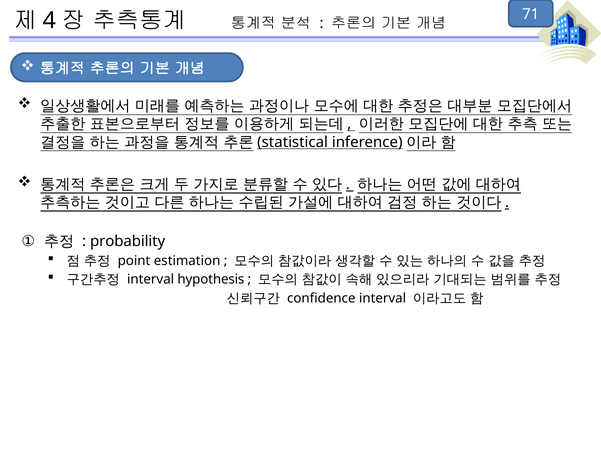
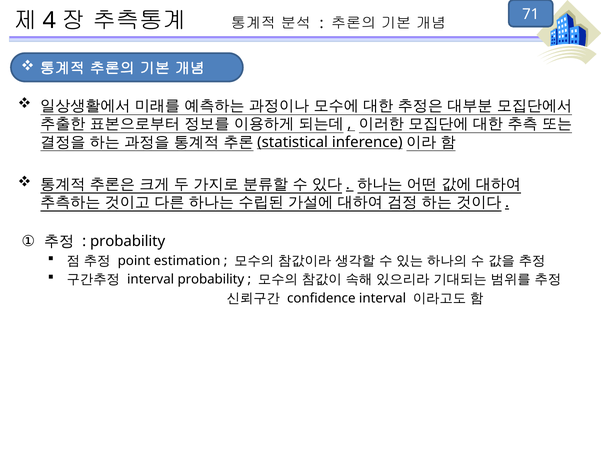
interval hypothesis: hypothesis -> probability (211, 279)
